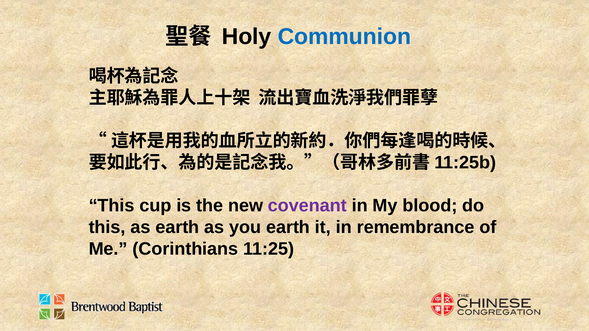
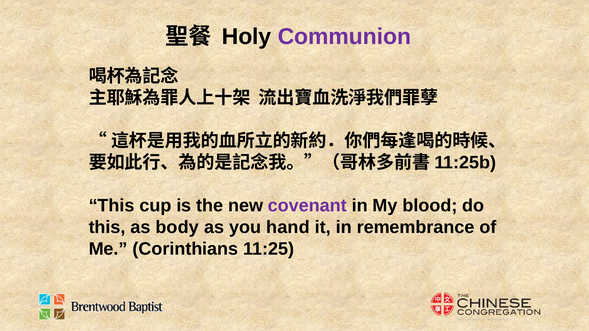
Communion colour: blue -> purple (344, 37)
as earth: earth -> body (177, 227)
you earth: earth -> hand (288, 227)
